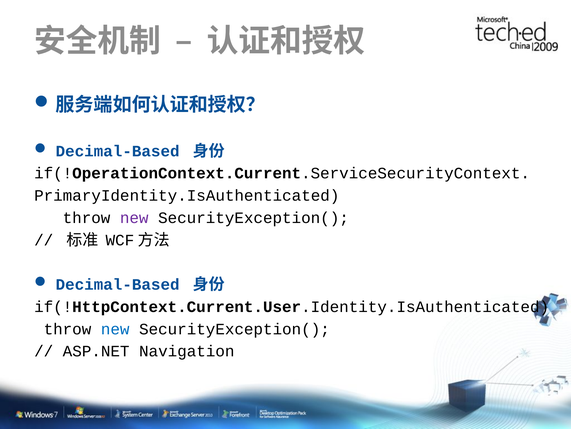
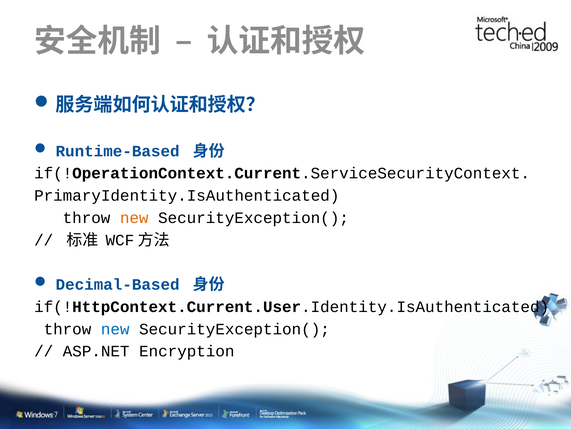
Decimal-Based: Decimal-Based -> Runtime-Based (118, 151)
new colour: purple -> orange (134, 218)
Navigation: Navigation -> Encryption (187, 351)
